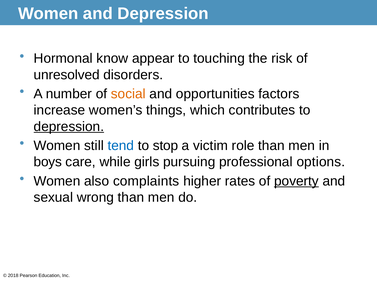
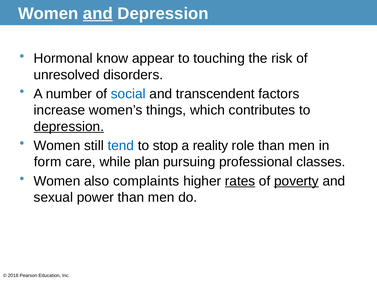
and underline: none -> present (98, 13)
social colour: orange -> blue (128, 94)
opportunities: opportunities -> transcendent (215, 94)
victim: victim -> reality (211, 146)
boys: boys -> form (48, 162)
girls: girls -> plan (147, 162)
options: options -> classes (321, 162)
rates underline: none -> present (240, 181)
wrong: wrong -> power (95, 197)
